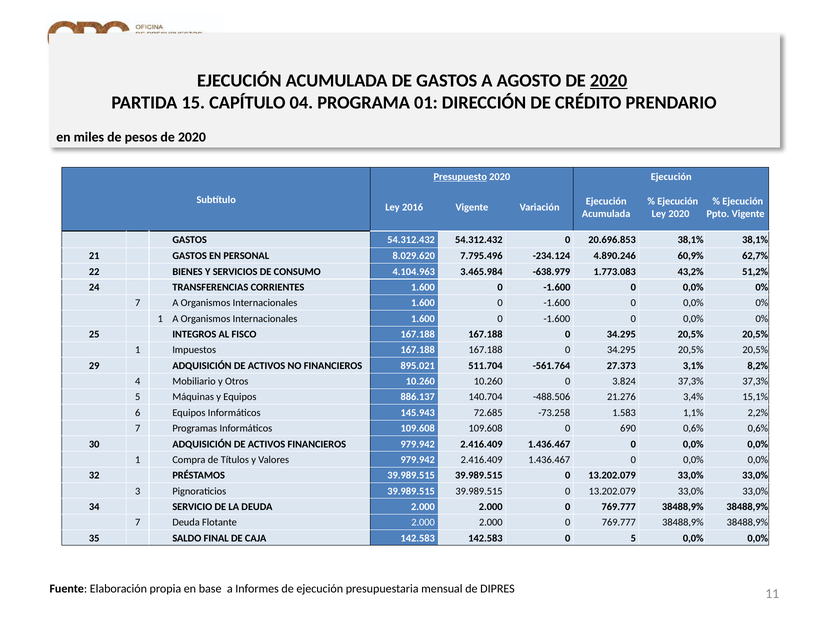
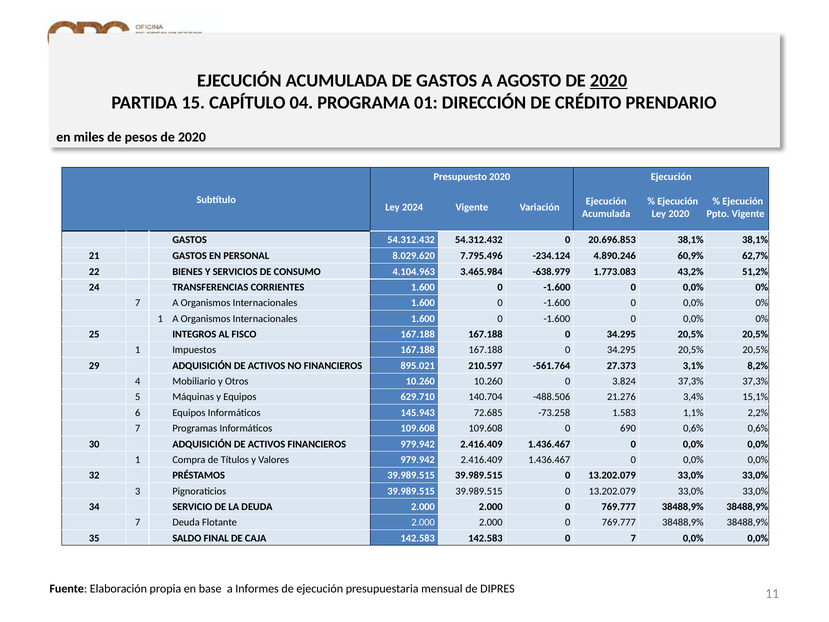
Presupuesto underline: present -> none (460, 177)
2016: 2016 -> 2024 (413, 207)
511.704: 511.704 -> 210.597 (485, 366)
886.137: 886.137 -> 629.710 (418, 397)
0 5: 5 -> 7 (633, 538)
